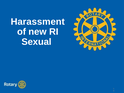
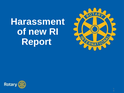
Sexual: Sexual -> Report (36, 42)
